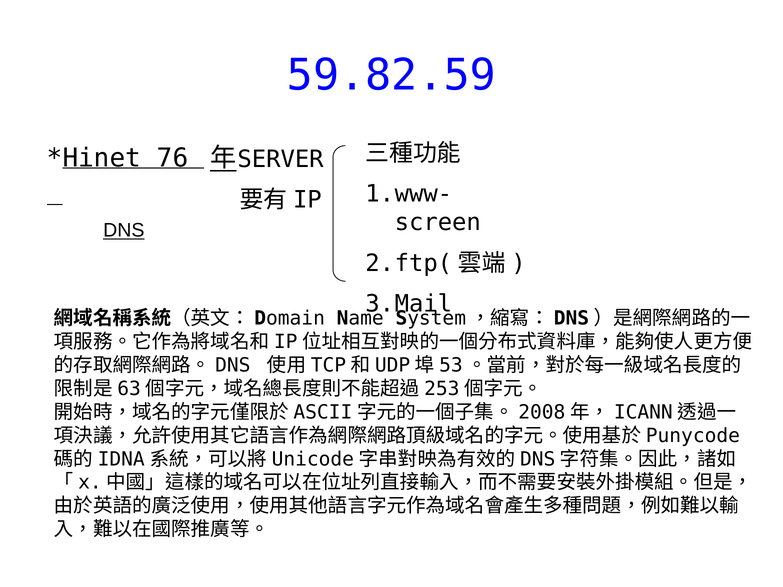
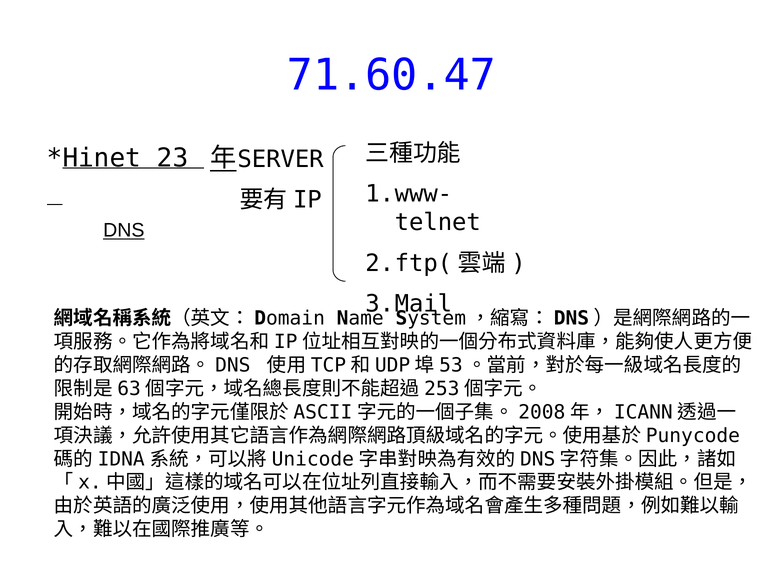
59.82.59: 59.82.59 -> 71.60.47 (391, 75)
76: 76 -> 23 (173, 158)
screen: screen -> telnet (438, 223)
